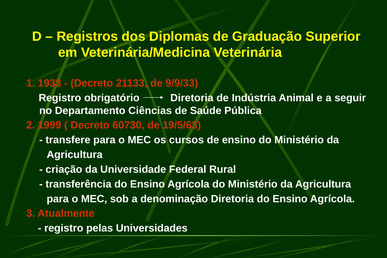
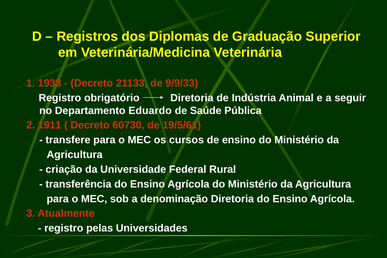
Ciências: Ciências -> Eduardo (150, 111)
1999: 1999 -> 1911 (50, 125)
19/5/63: 19/5/63 -> 19/5/61 (182, 125)
